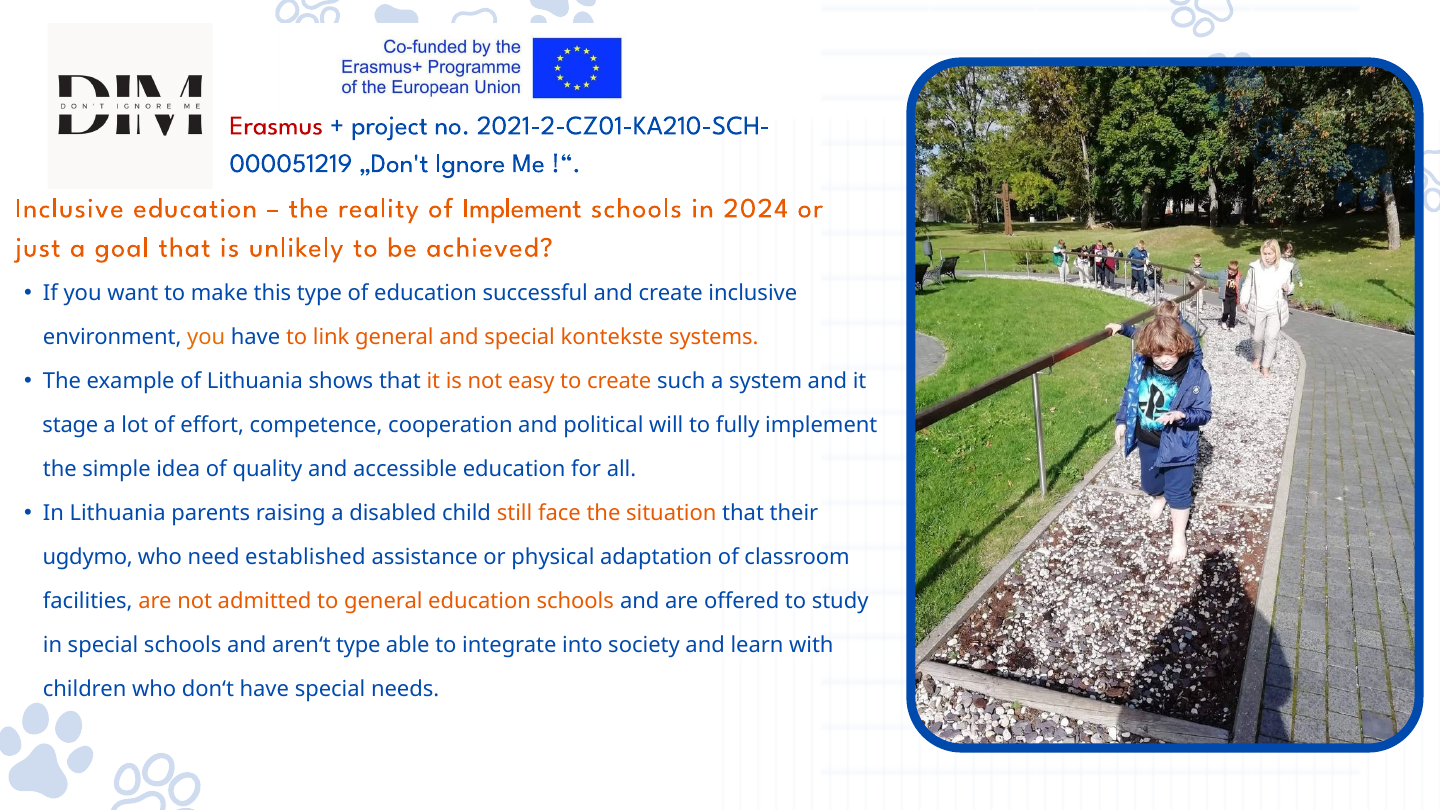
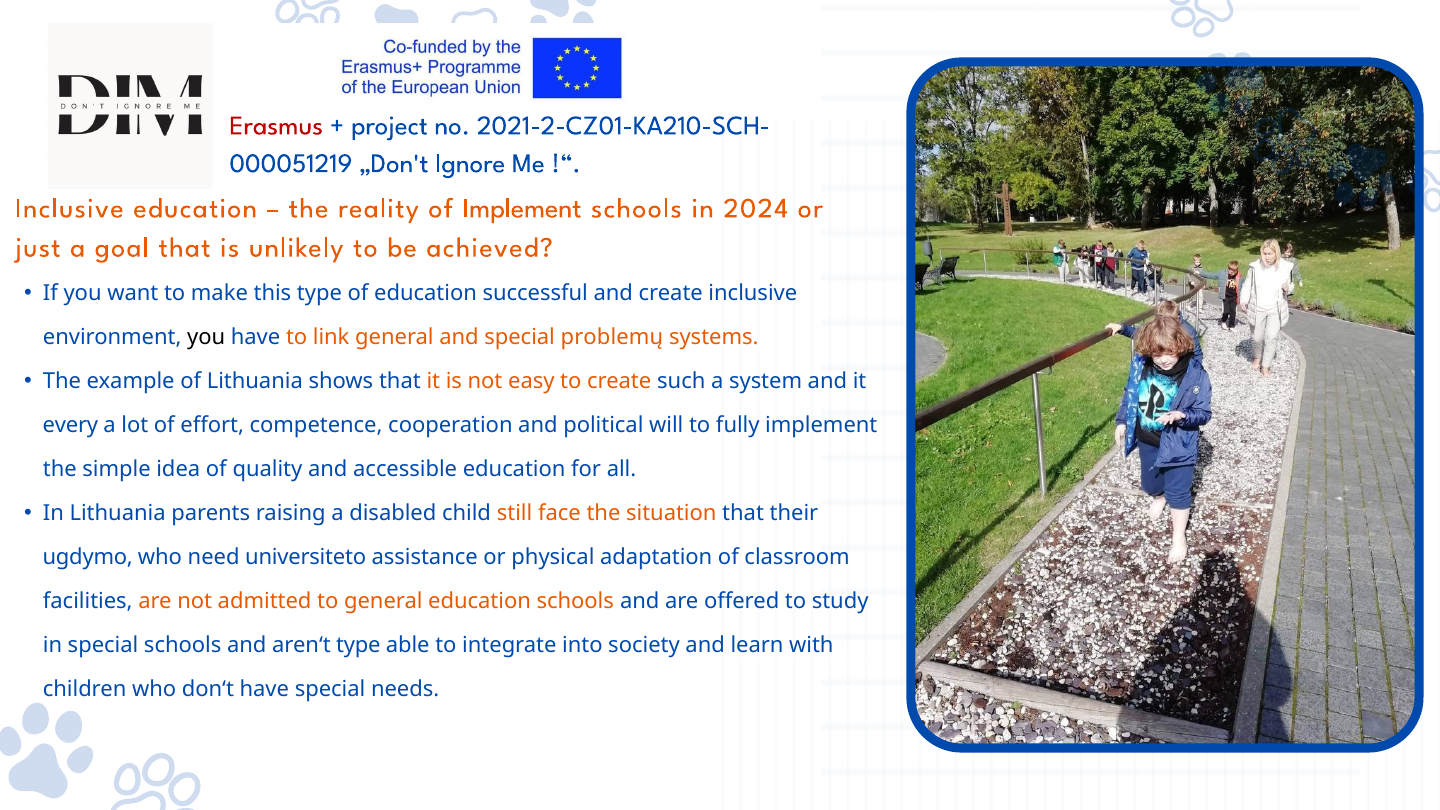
you colour: orange -> black (206, 337)
kontekste: kontekste -> problemų (612, 337)
stage: stage -> every (70, 425)
established: established -> universiteto (306, 557)
